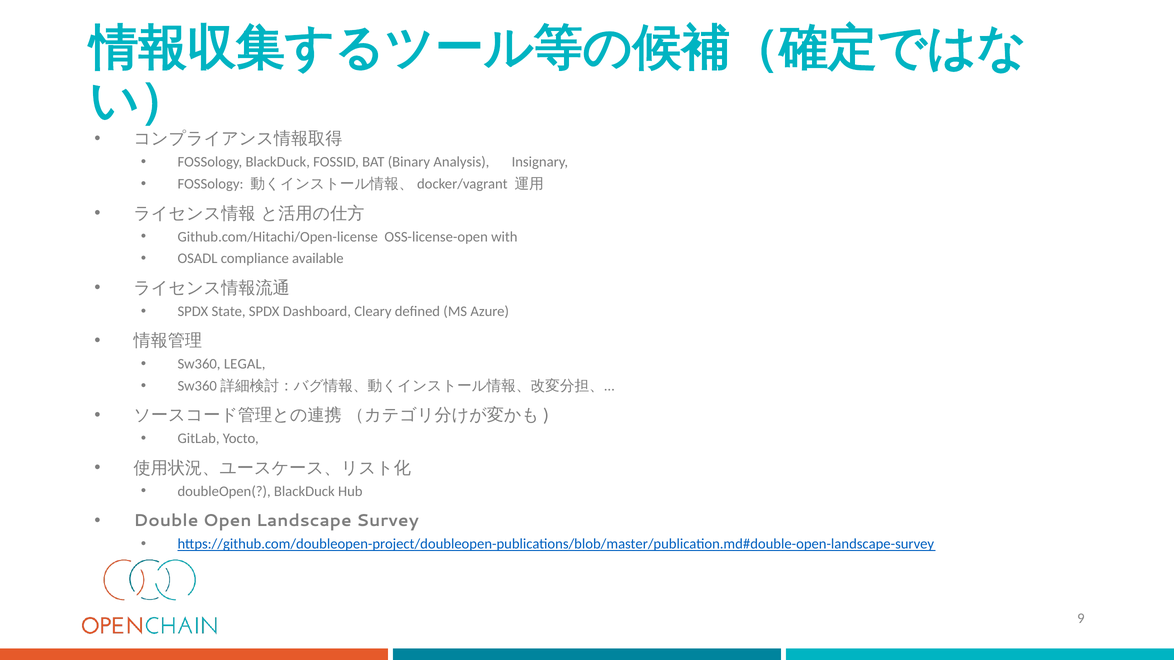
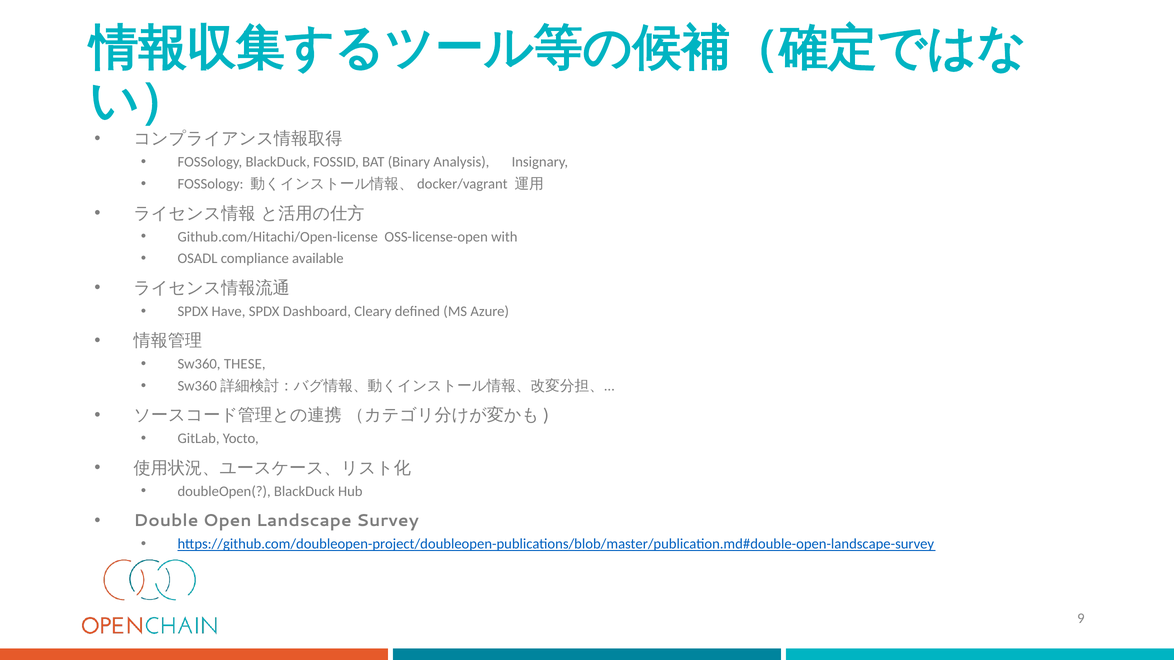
State: State -> Have (228, 311)
LEGAL: LEGAL -> THESE (245, 364)
